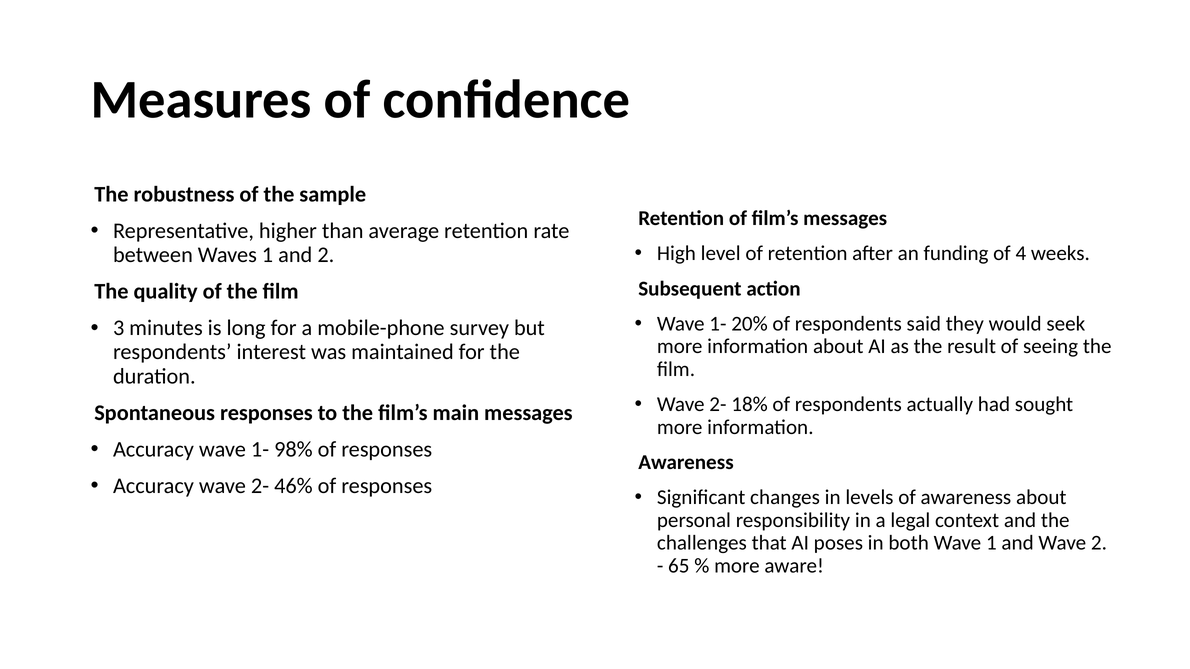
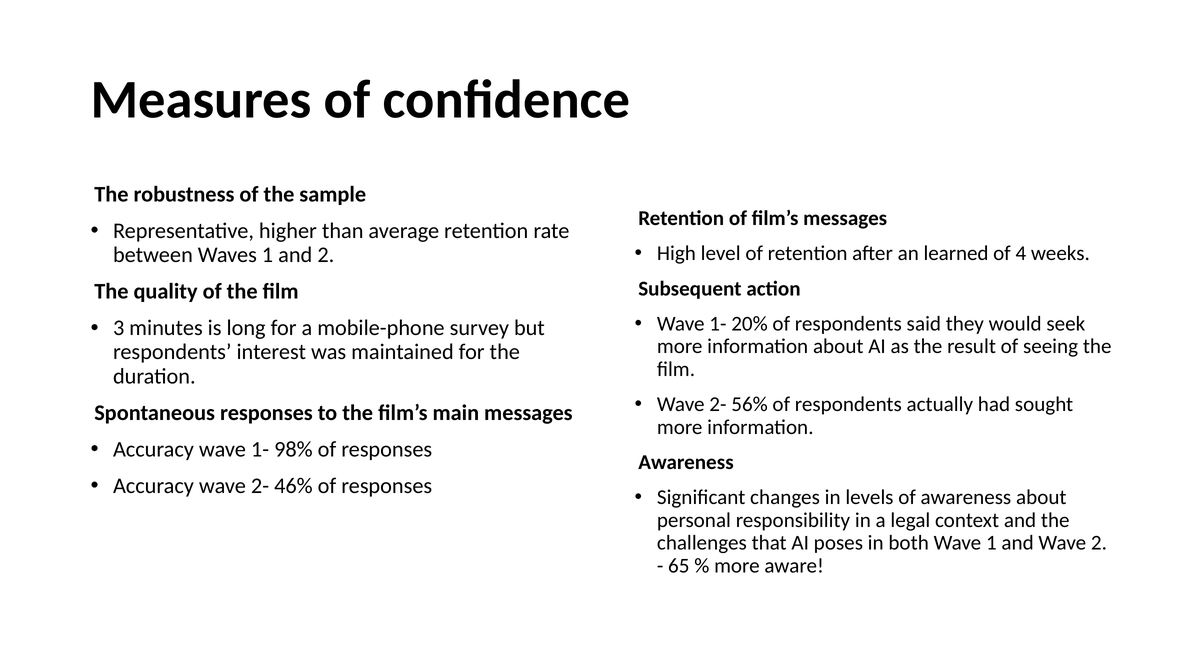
funding: funding -> learned (956, 254)
18%: 18% -> 56% (750, 405)
